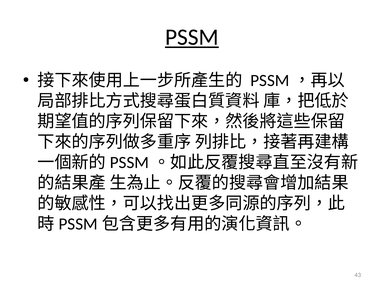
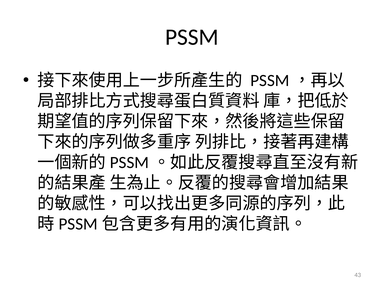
PSSM underline: present -> none (192, 37)
